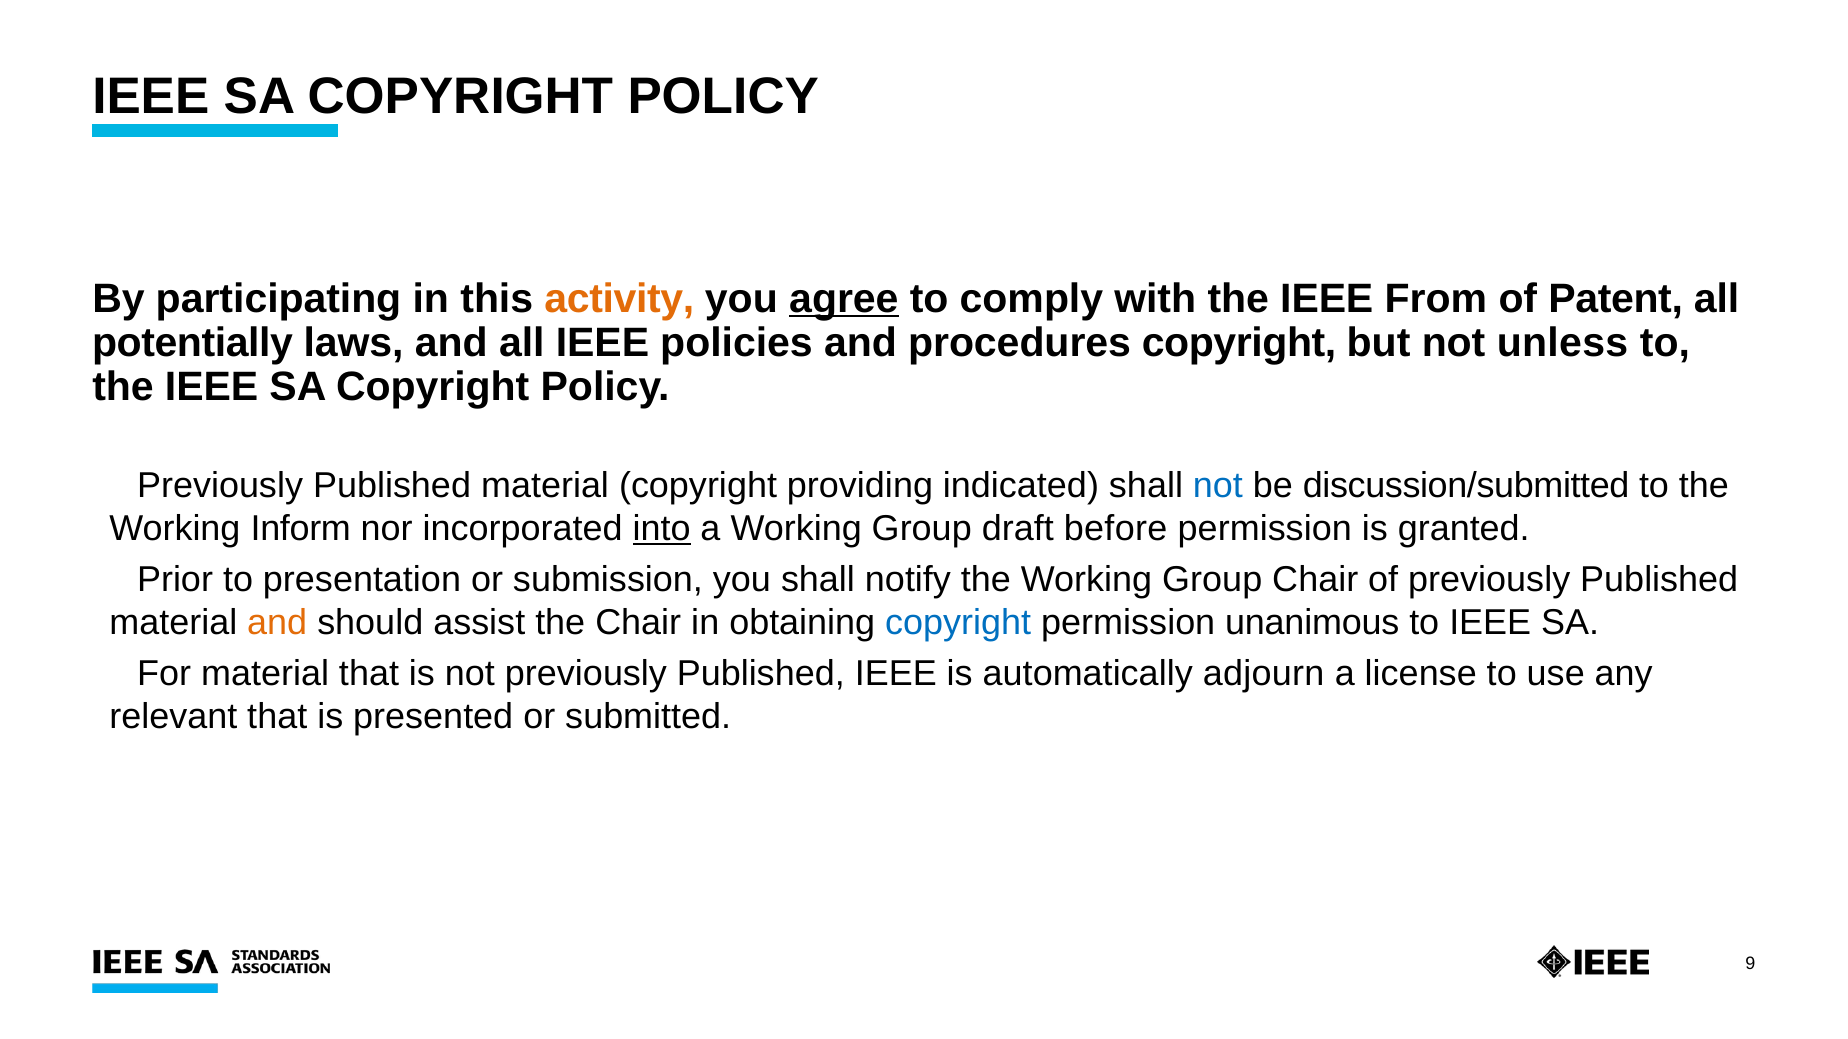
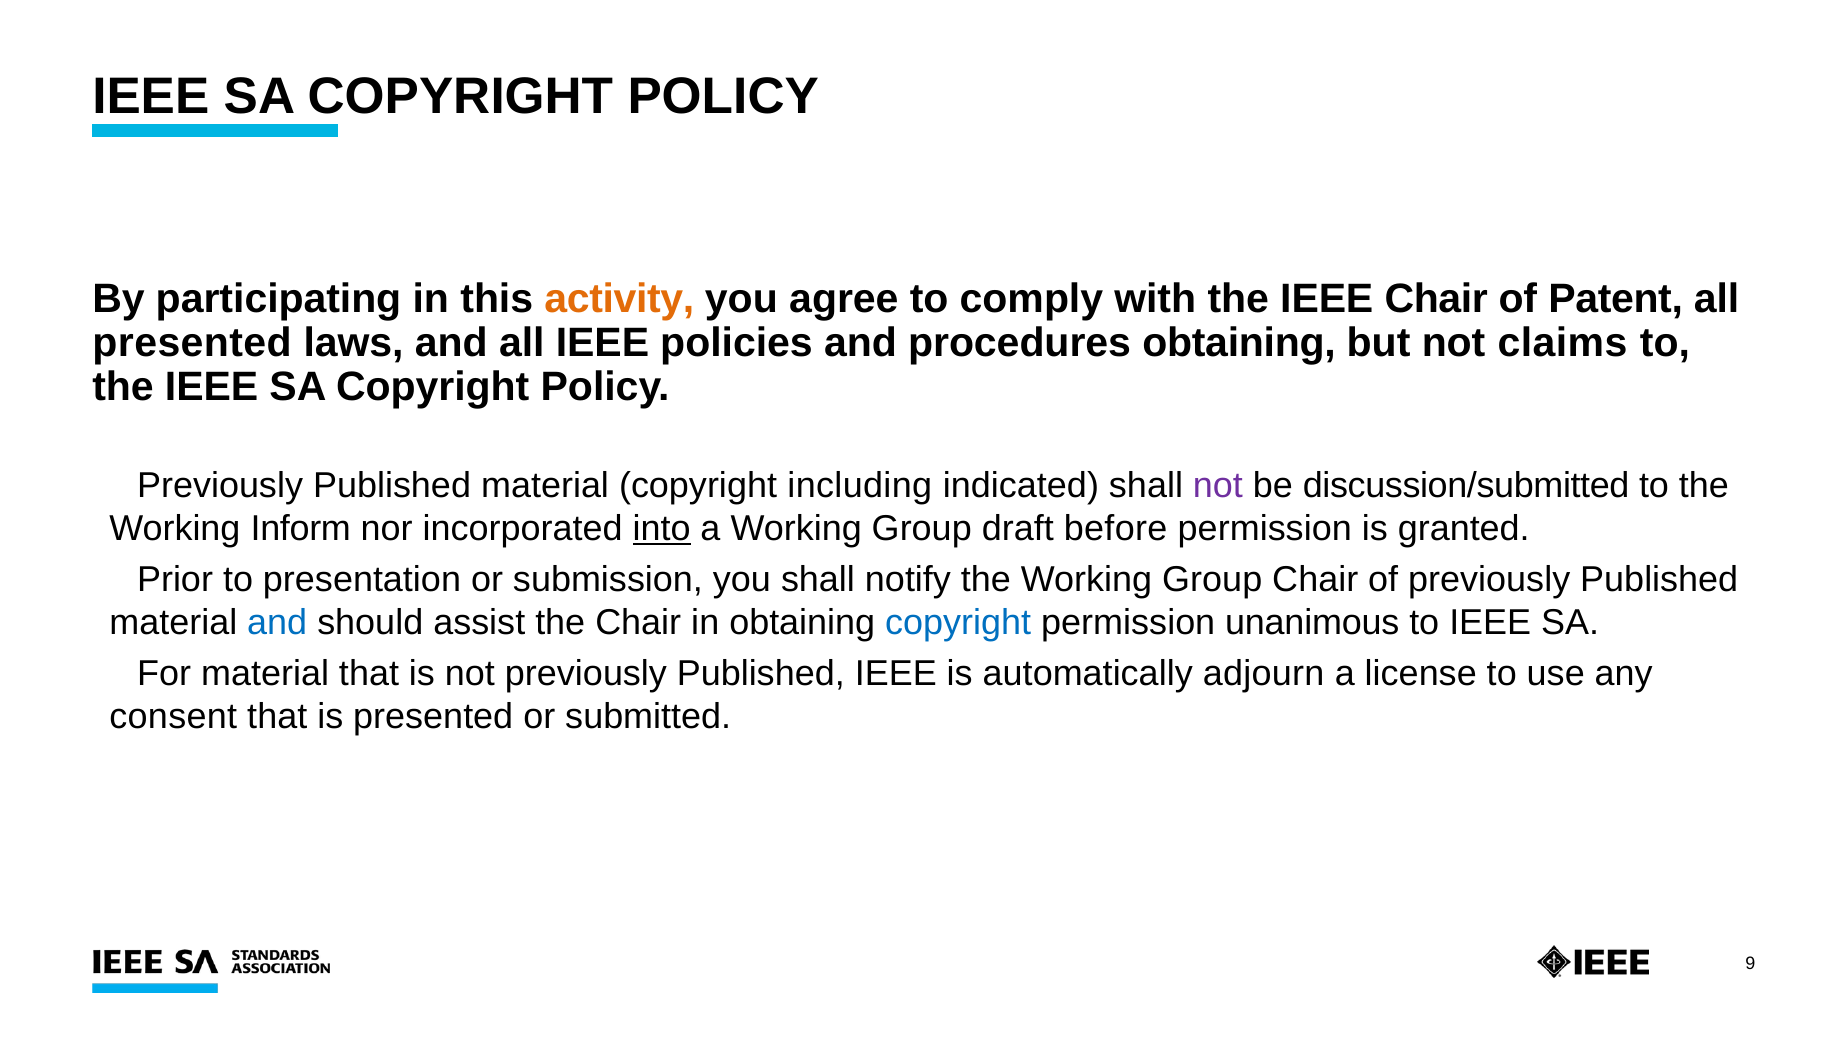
agree underline: present -> none (844, 299)
IEEE From: From -> Chair (1436, 299)
potentially: potentially -> presented (192, 343)
procedures copyright: copyright -> obtaining (1239, 343)
unless: unless -> claims (1562, 343)
providing: providing -> including (860, 486)
not colour: blue -> purple (1218, 486)
and colour: orange -> blue (277, 623)
relevant: relevant -> consent (173, 717)
